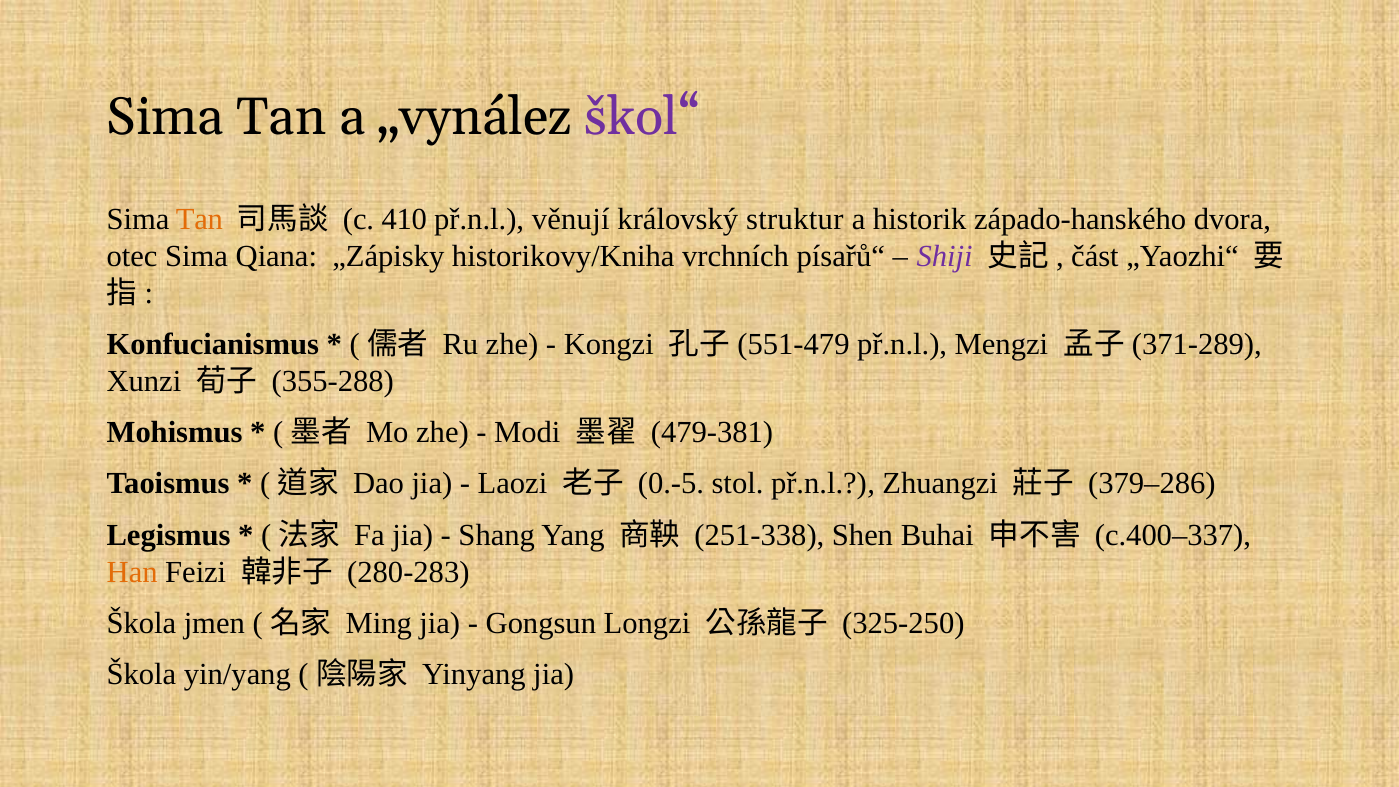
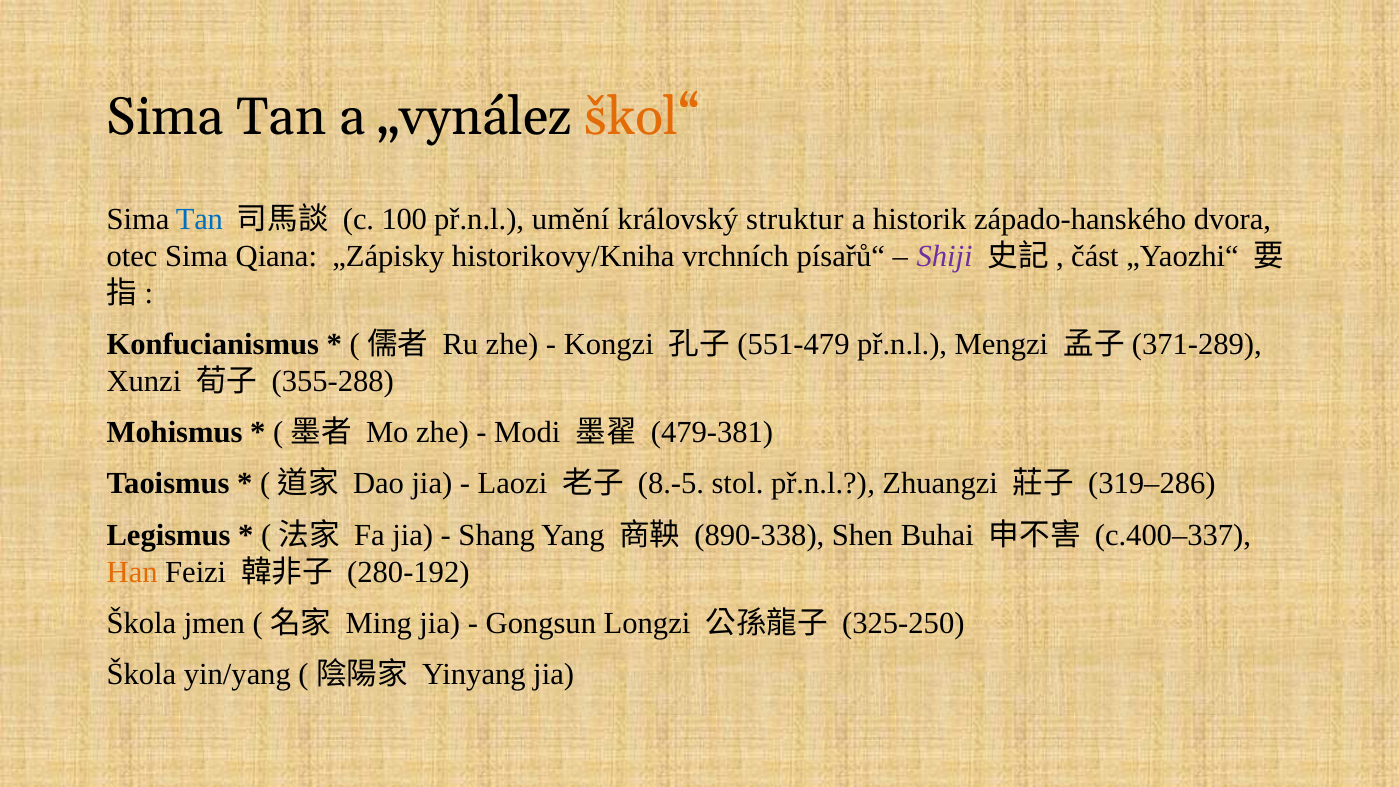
škol“ colour: purple -> orange (643, 118)
Tan colour: orange -> blue (199, 220)
410: 410 -> 100 (404, 220)
věnují: věnují -> umění (571, 220)
0.-5: 0.-5 -> 8.-5 (671, 484)
379–286: 379–286 -> 319–286 (1152, 484)
251-338: 251-338 -> 890-338 (759, 535)
280-283: 280-283 -> 280-192 (408, 572)
